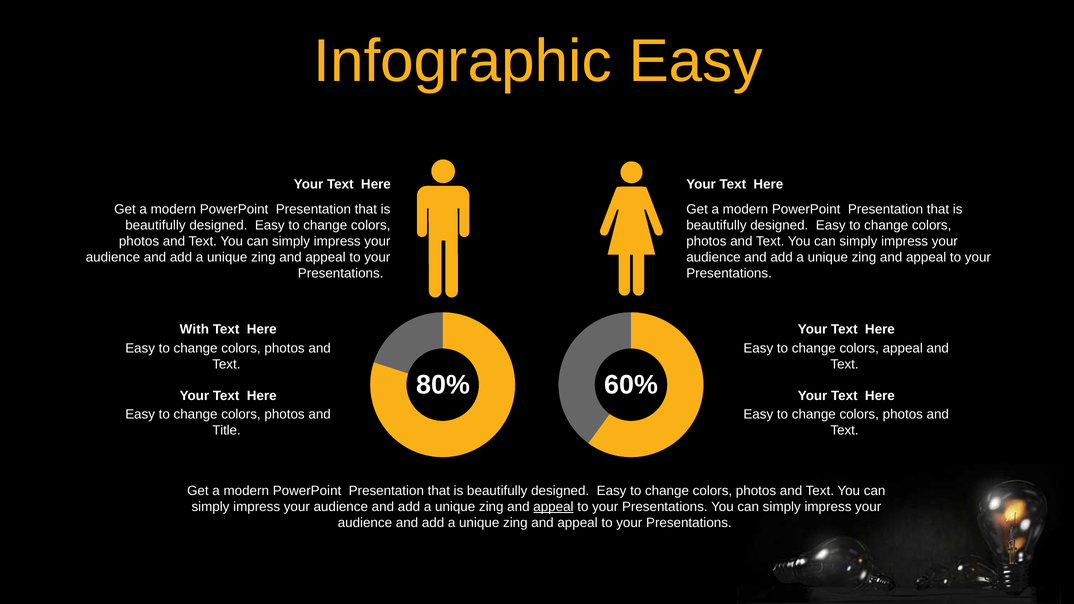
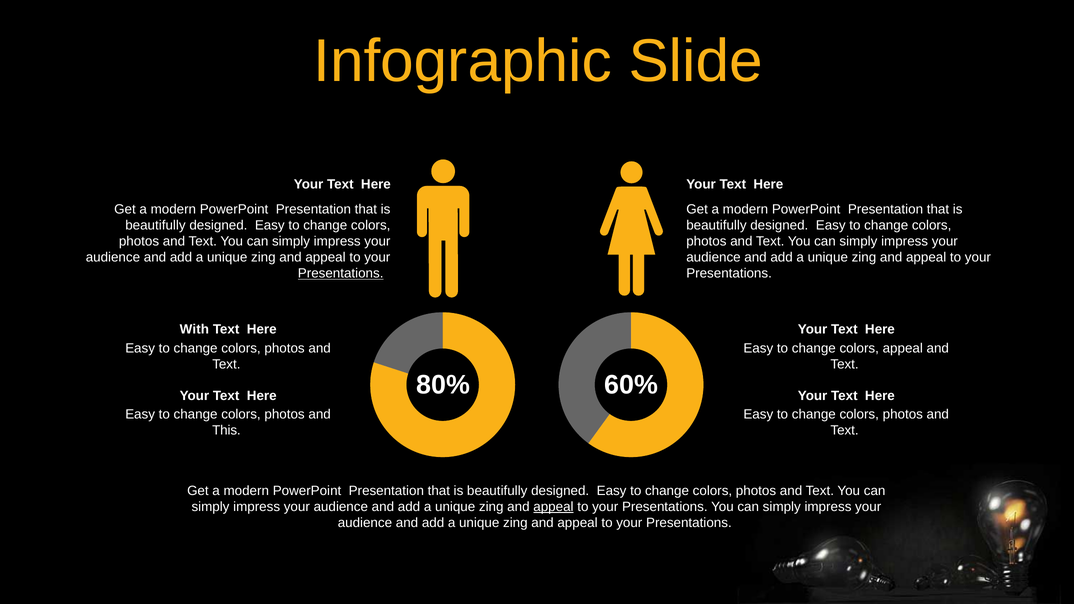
Infographic Easy: Easy -> Slide (696, 61)
Presentations underline: none -> present (341, 274)
Title: Title -> This (226, 431)
